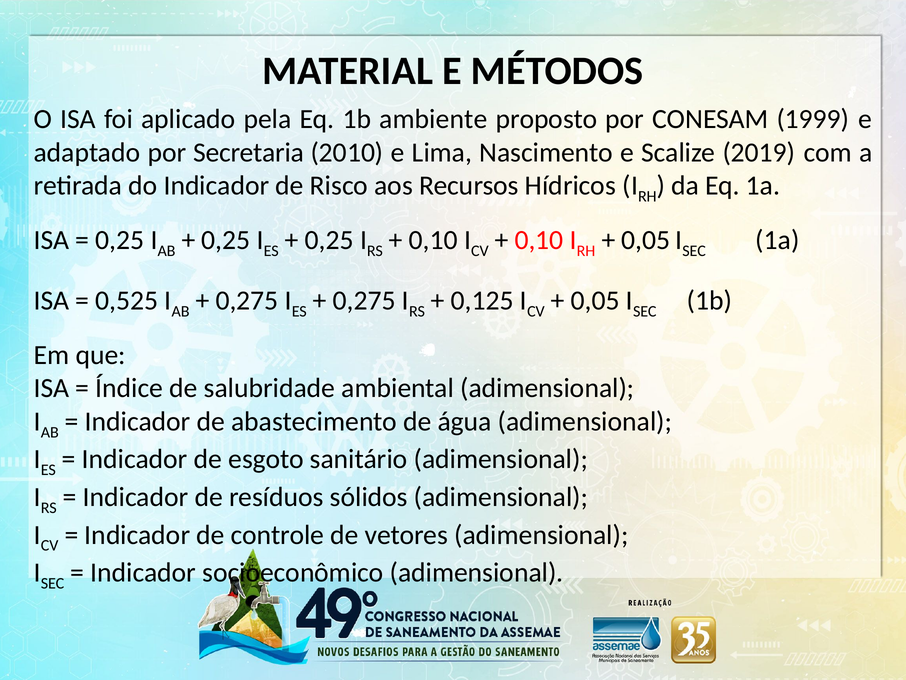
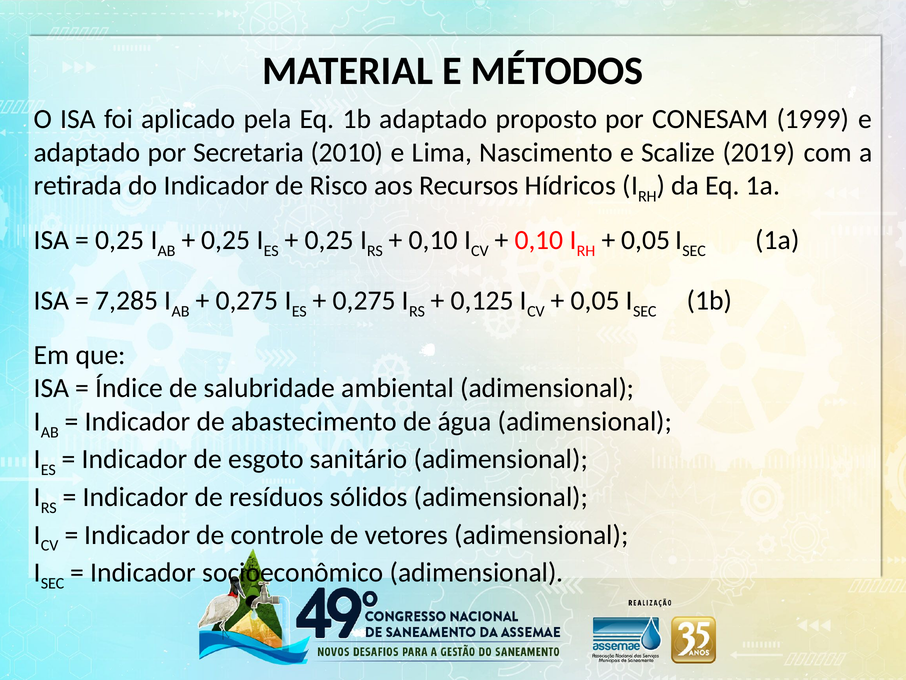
1b ambiente: ambiente -> adaptado (433, 119)
0,525: 0,525 -> 7,285 (127, 300)
